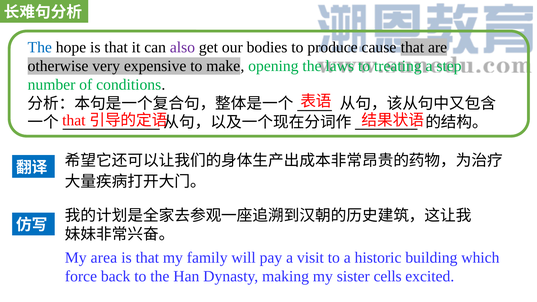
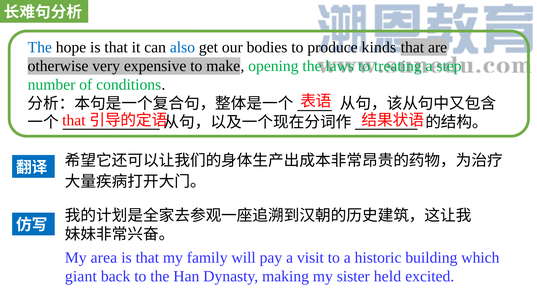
also colour: purple -> blue (182, 47)
cause: cause -> kinds (379, 47)
force: force -> giant (81, 276)
cells: cells -> held (387, 276)
